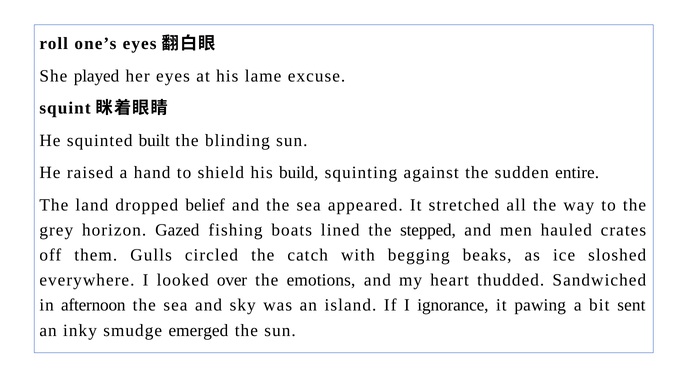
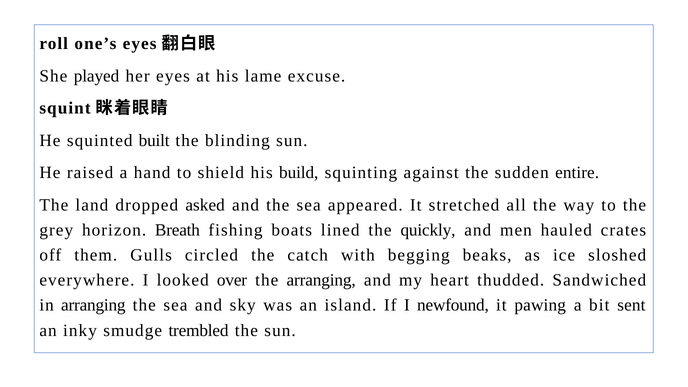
belief: belief -> asked (205, 205)
Gazed: Gazed -> Breath (177, 230)
stepped: stepped -> quickly (428, 230)
the emotions: emotions -> arranging (321, 280)
in afternoon: afternoon -> arranging (93, 305)
ignorance: ignorance -> newfound (453, 305)
emerged: emerged -> trembled (199, 330)
